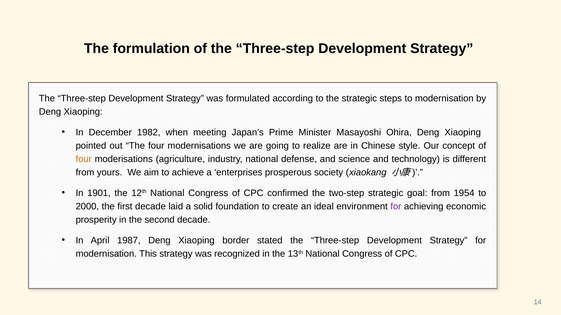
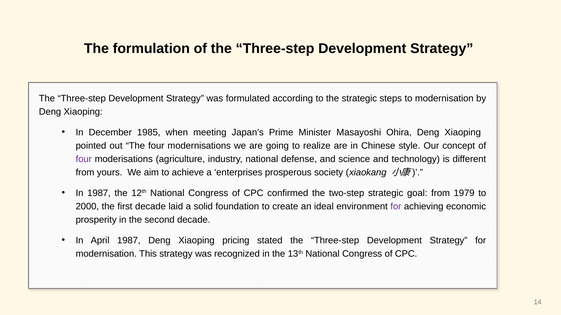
1982: 1982 -> 1985 (149, 133)
four colour: orange -> purple (84, 159)
In 1901: 1901 -> 1987 (99, 193)
1954: 1954 -> 1979 (464, 193)
border: border -> pricing (236, 241)
